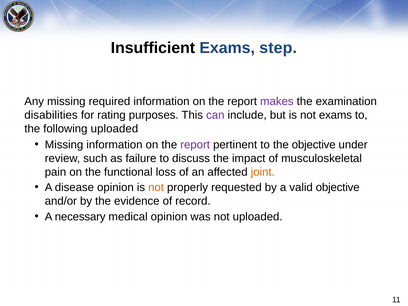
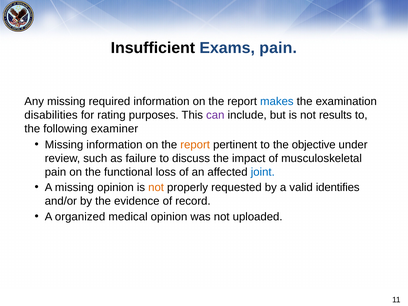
Exams step: step -> pain (278, 48)
makes colour: purple -> blue (277, 101)
not exams: exams -> results (335, 115)
following uploaded: uploaded -> examiner (114, 129)
report colour: purple -> orange (195, 145)
joint colour: orange -> blue (263, 172)
A disease: disease -> missing (74, 188)
valid objective: objective -> identifies (338, 188)
necessary: necessary -> organized (80, 217)
